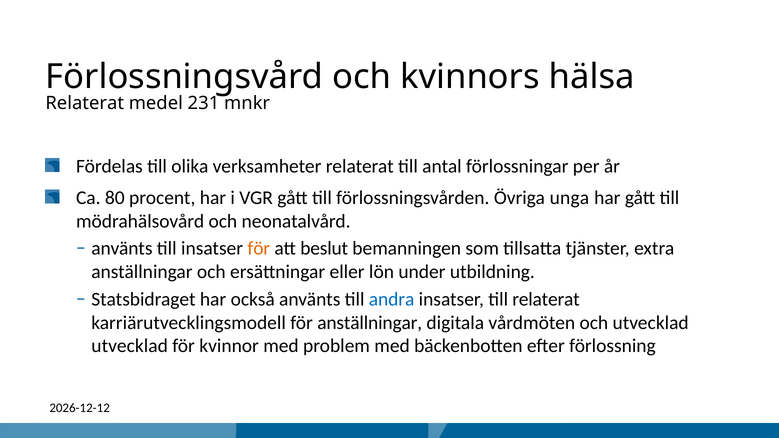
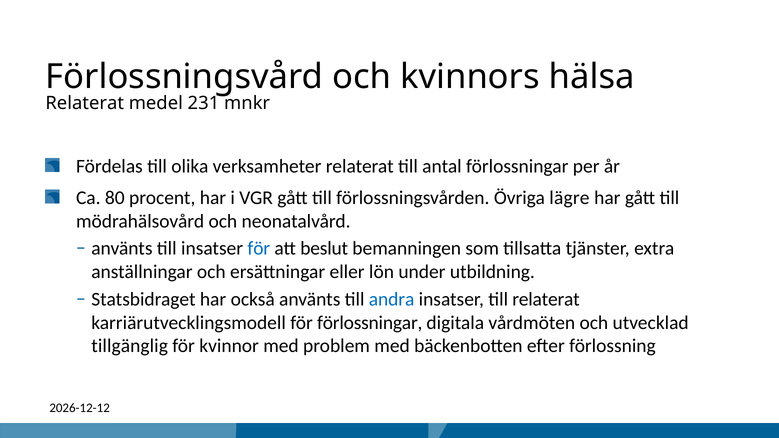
unga: unga -> lägre (569, 198)
för colour: orange -> blue (259, 249)
för anställningar: anställningar -> förlossningar (370, 323)
utvecklad: utvecklad -> tillgänglig (130, 346)
